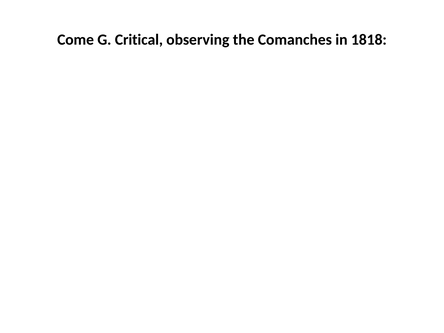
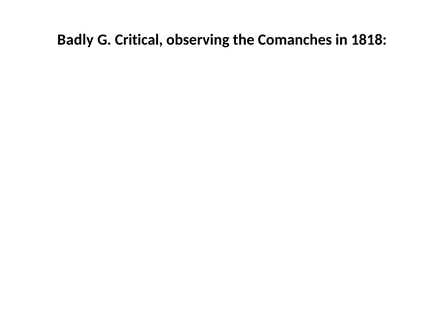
Come: Come -> Badly (75, 40)
